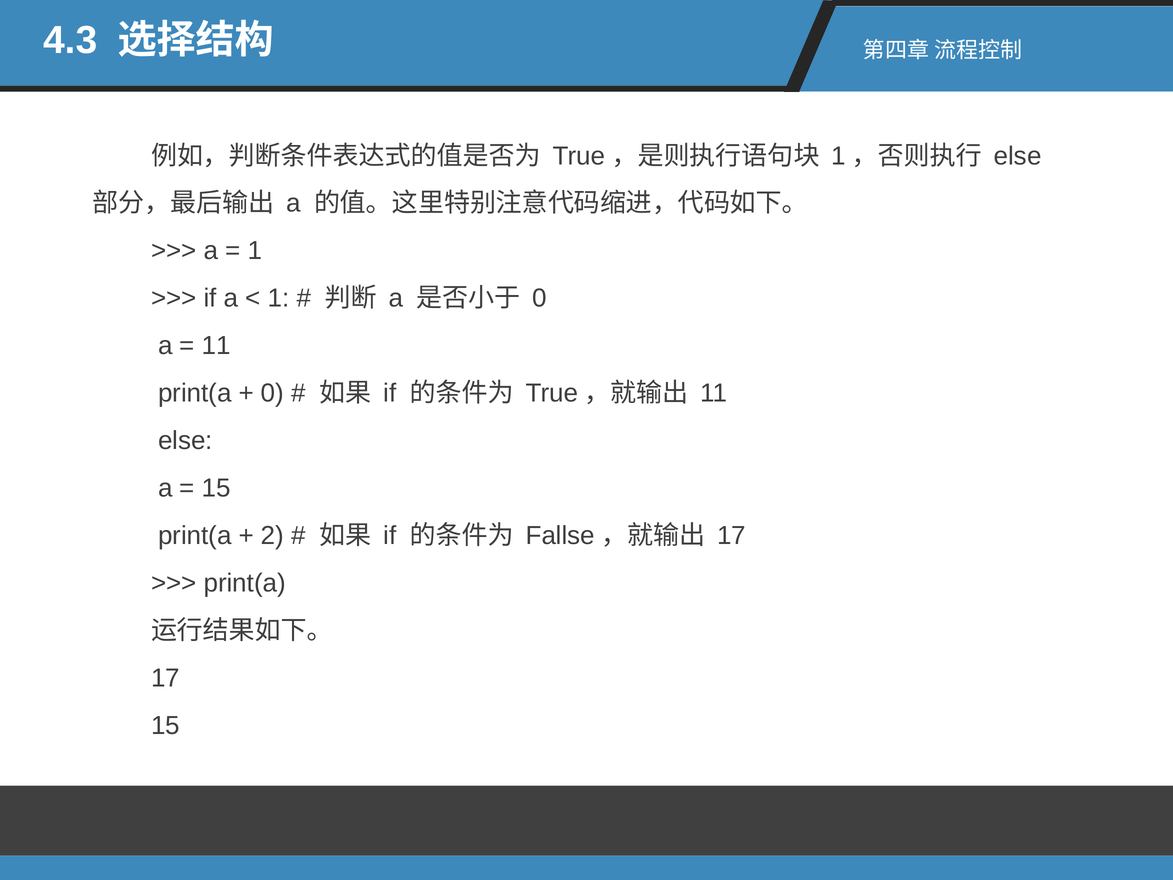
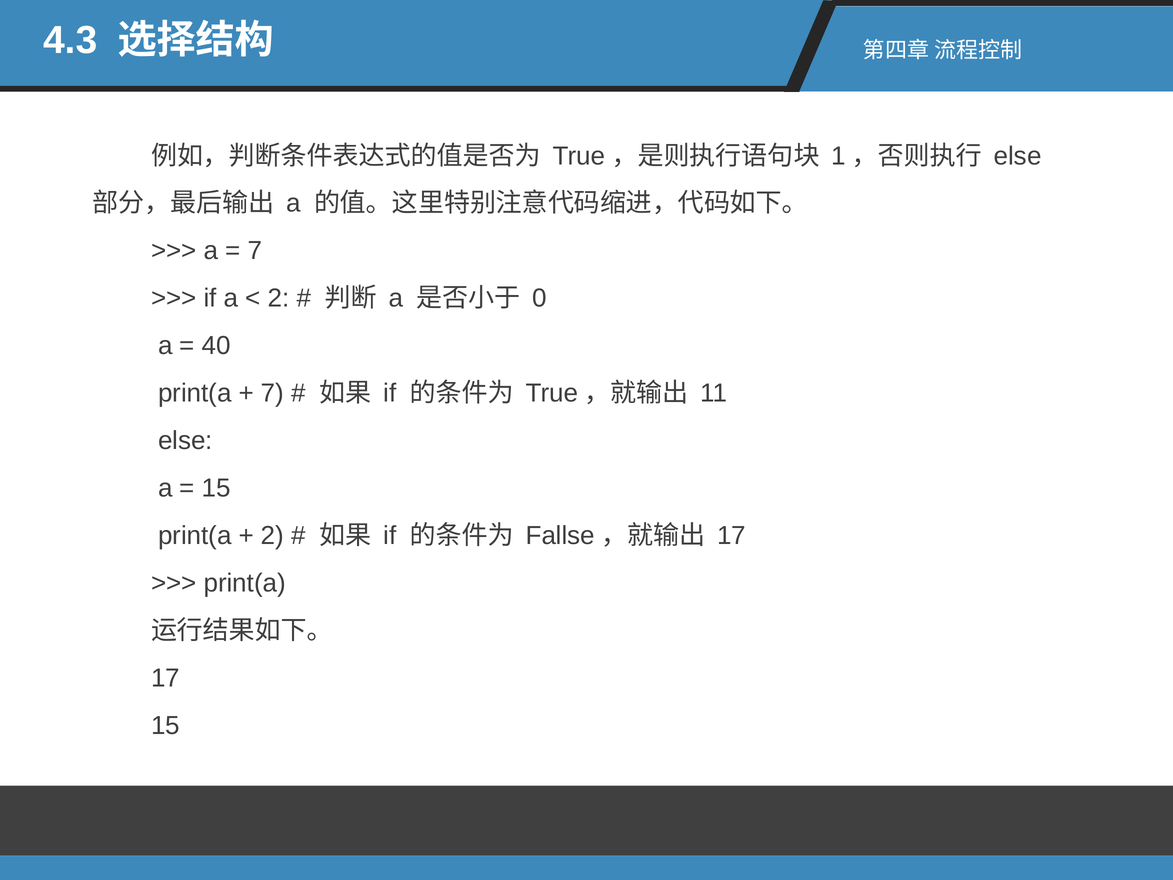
1: 1 -> 7 (255, 250)
1: 1 -> 2 (279, 298)
11: 11 -> 40 (216, 345)
0: 0 -> 7 (273, 393)
